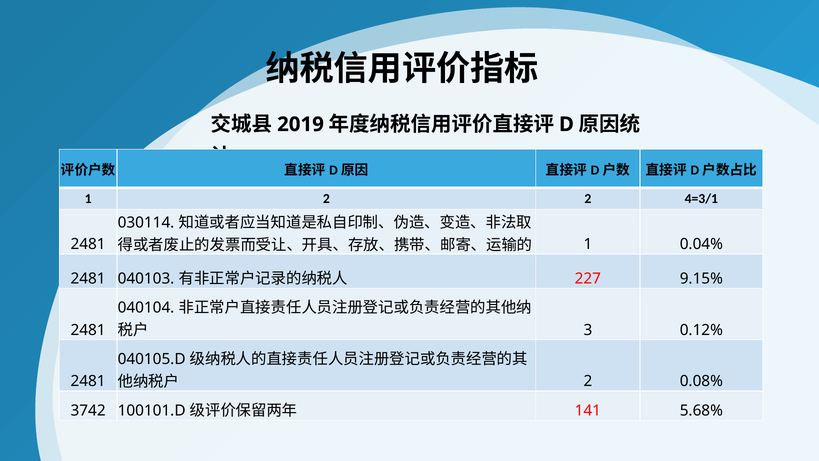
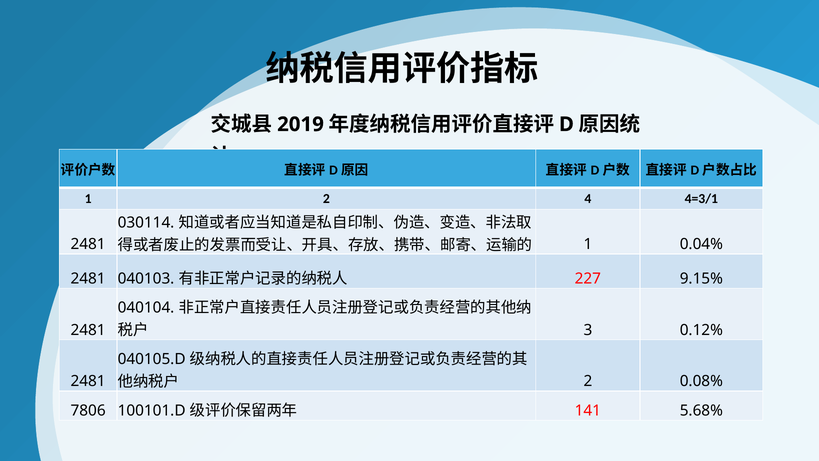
2 2: 2 -> 4 (588, 199)
3742: 3742 -> 7806 (88, 410)
